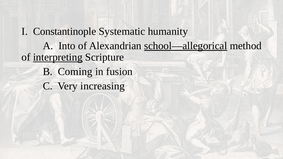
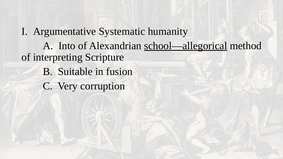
Constantinople: Constantinople -> Argumentative (65, 31)
interpreting underline: present -> none (58, 57)
Coming: Coming -> Suitable (75, 72)
increasing: increasing -> corruption (103, 86)
